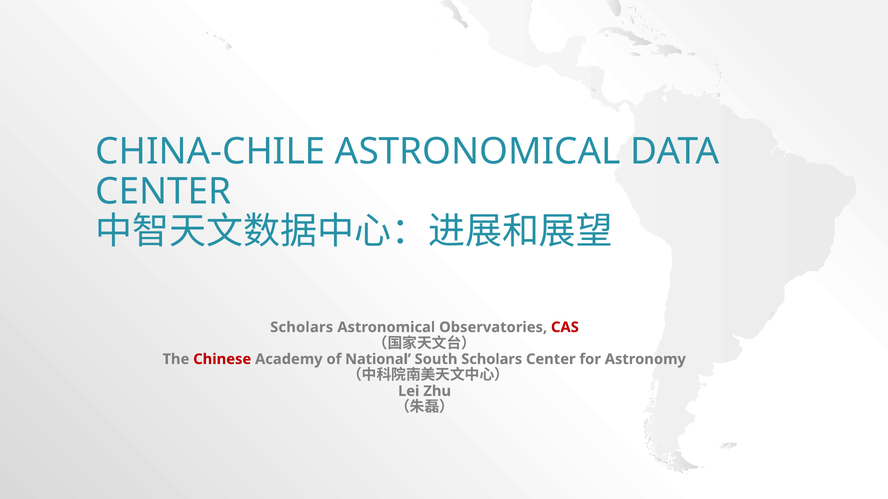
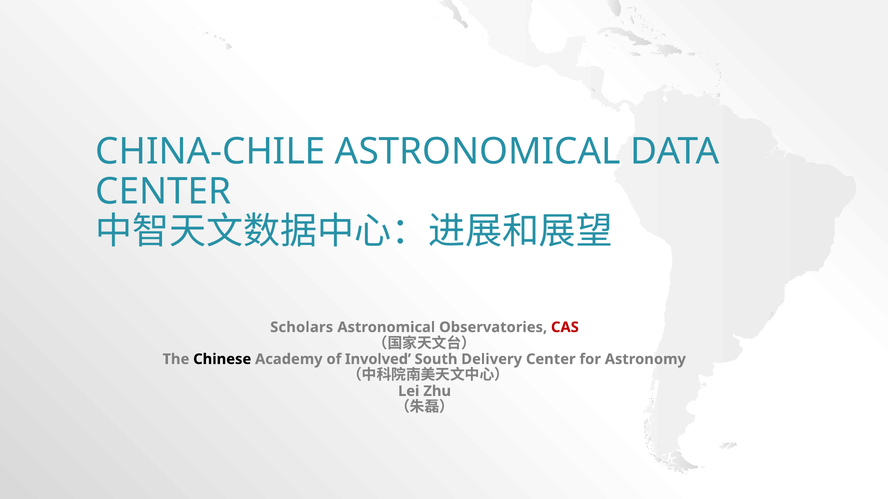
Chinese colour: red -> black (222, 360)
National: National -> Involved (378, 360)
South Scholars: Scholars -> Delivery (492, 360)
